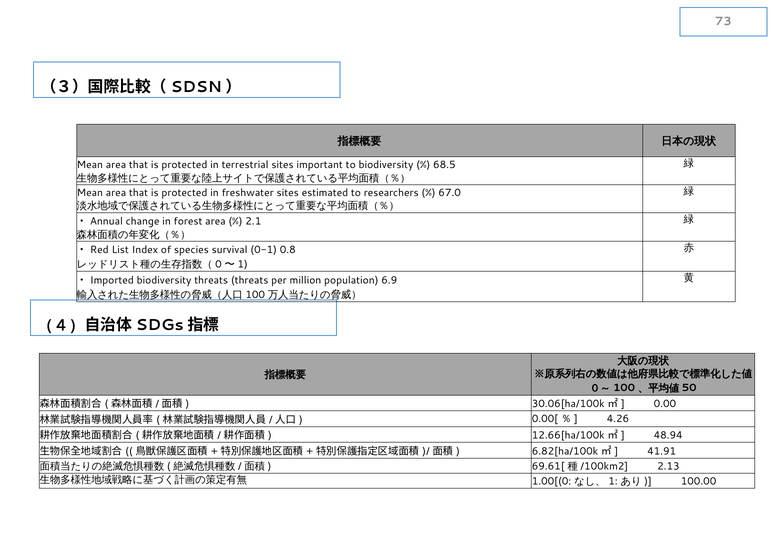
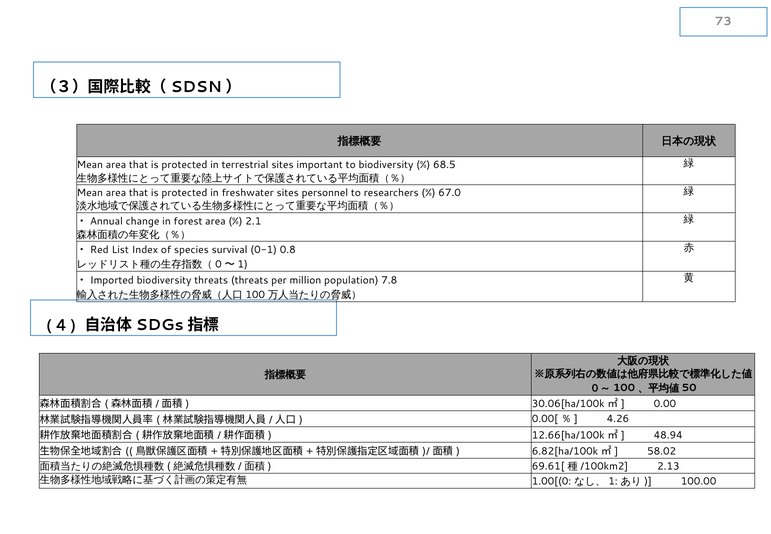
estimated: estimated -> personnel (325, 193)
6.9: 6.9 -> 7.8 (389, 280)
41.91: 41.91 -> 58.02 (662, 451)
